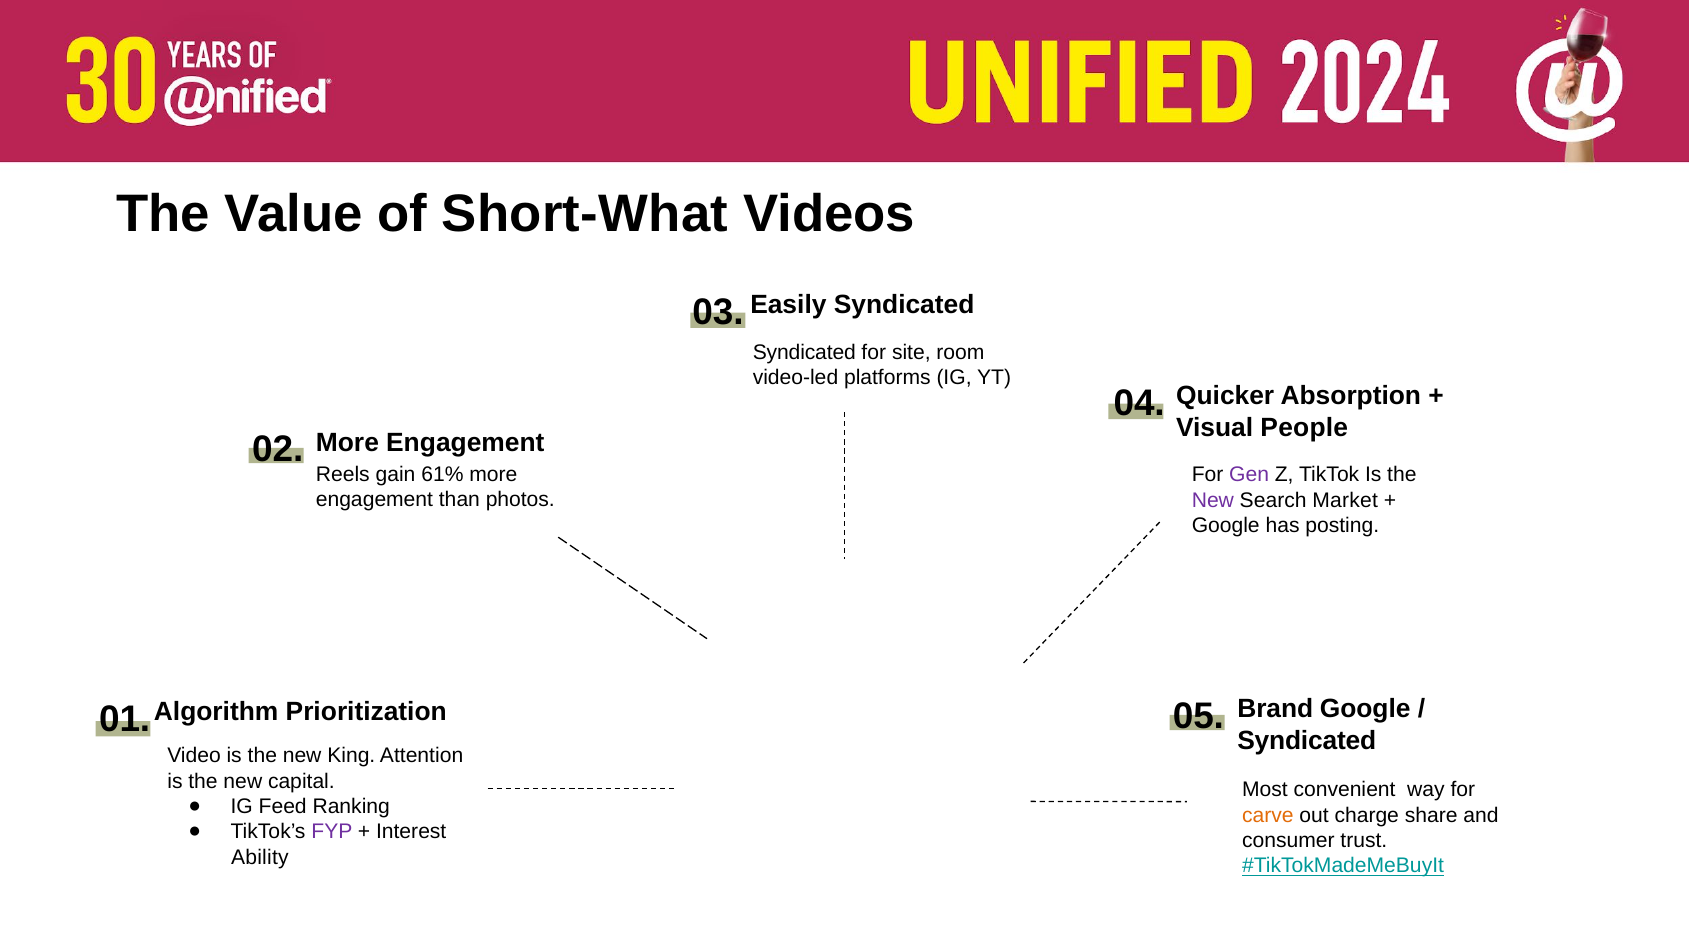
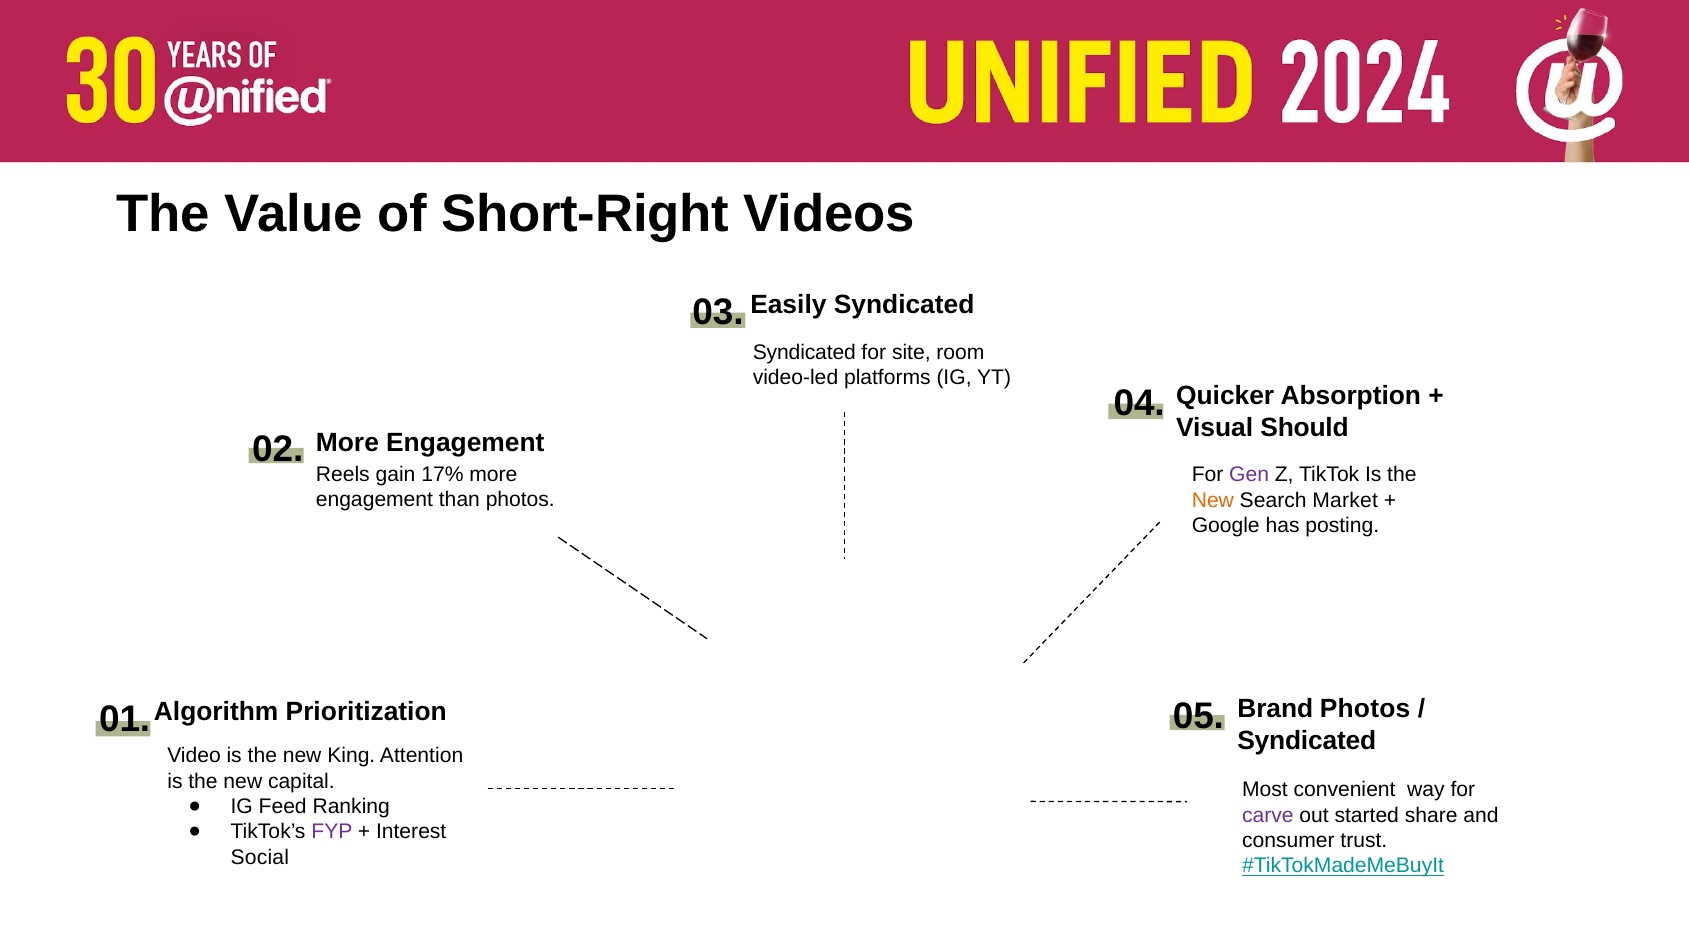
Short-What: Short-What -> Short-Right (585, 214)
People: People -> Should (1305, 428)
61%: 61% -> 17% (442, 475)
New colour: purple -> orange (1213, 500)
Brand Google: Google -> Photos (1365, 709)
carve colour: orange -> purple (1268, 815)
charge: charge -> started (1367, 815)
Ability: Ability -> Social (260, 857)
